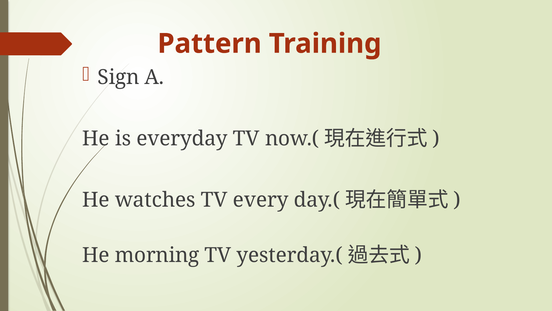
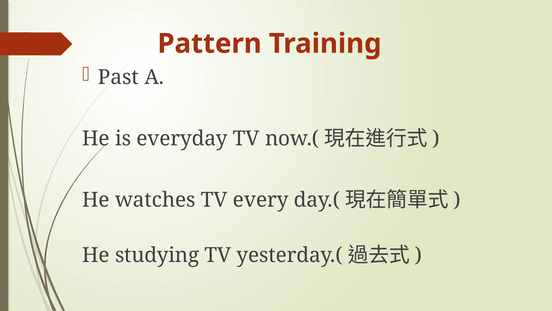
Sign: Sign -> Past (118, 77)
morning: morning -> studying (157, 255)
